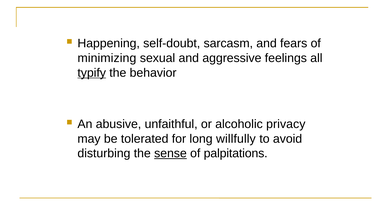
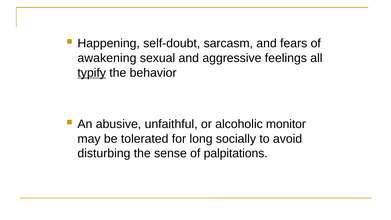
minimizing: minimizing -> awakening (107, 58)
privacy: privacy -> monitor (286, 124)
willfully: willfully -> socially (236, 139)
sense underline: present -> none (170, 153)
